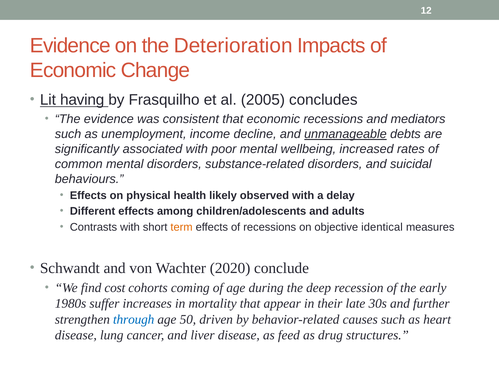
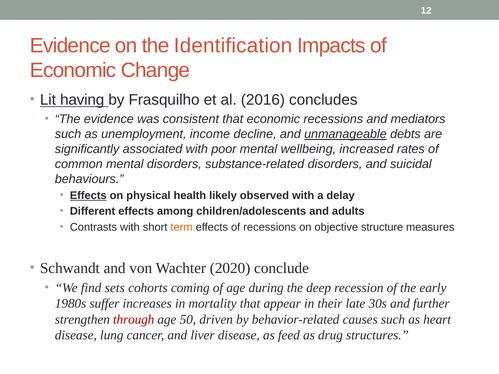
Deterioration: Deterioration -> Identification (233, 46)
2005: 2005 -> 2016 (263, 100)
Effects underline: none -> present (88, 196)
identical: identical -> structure (382, 227)
cost: cost -> sets (115, 288)
through colour: blue -> red (134, 320)
